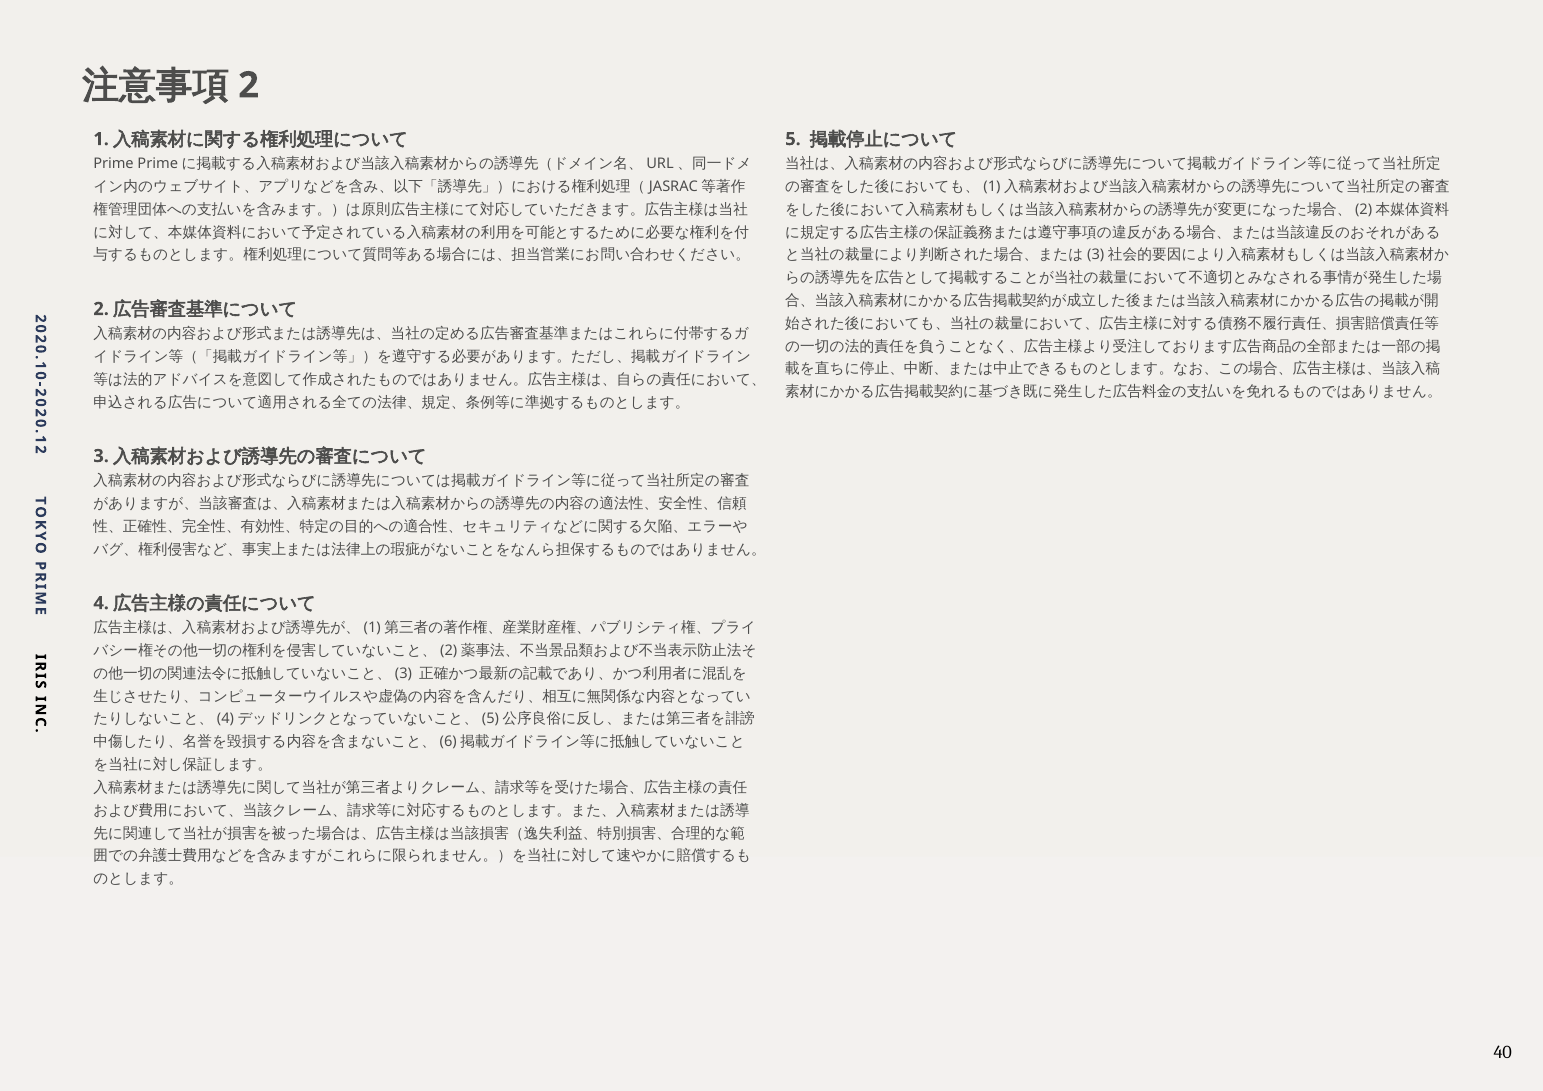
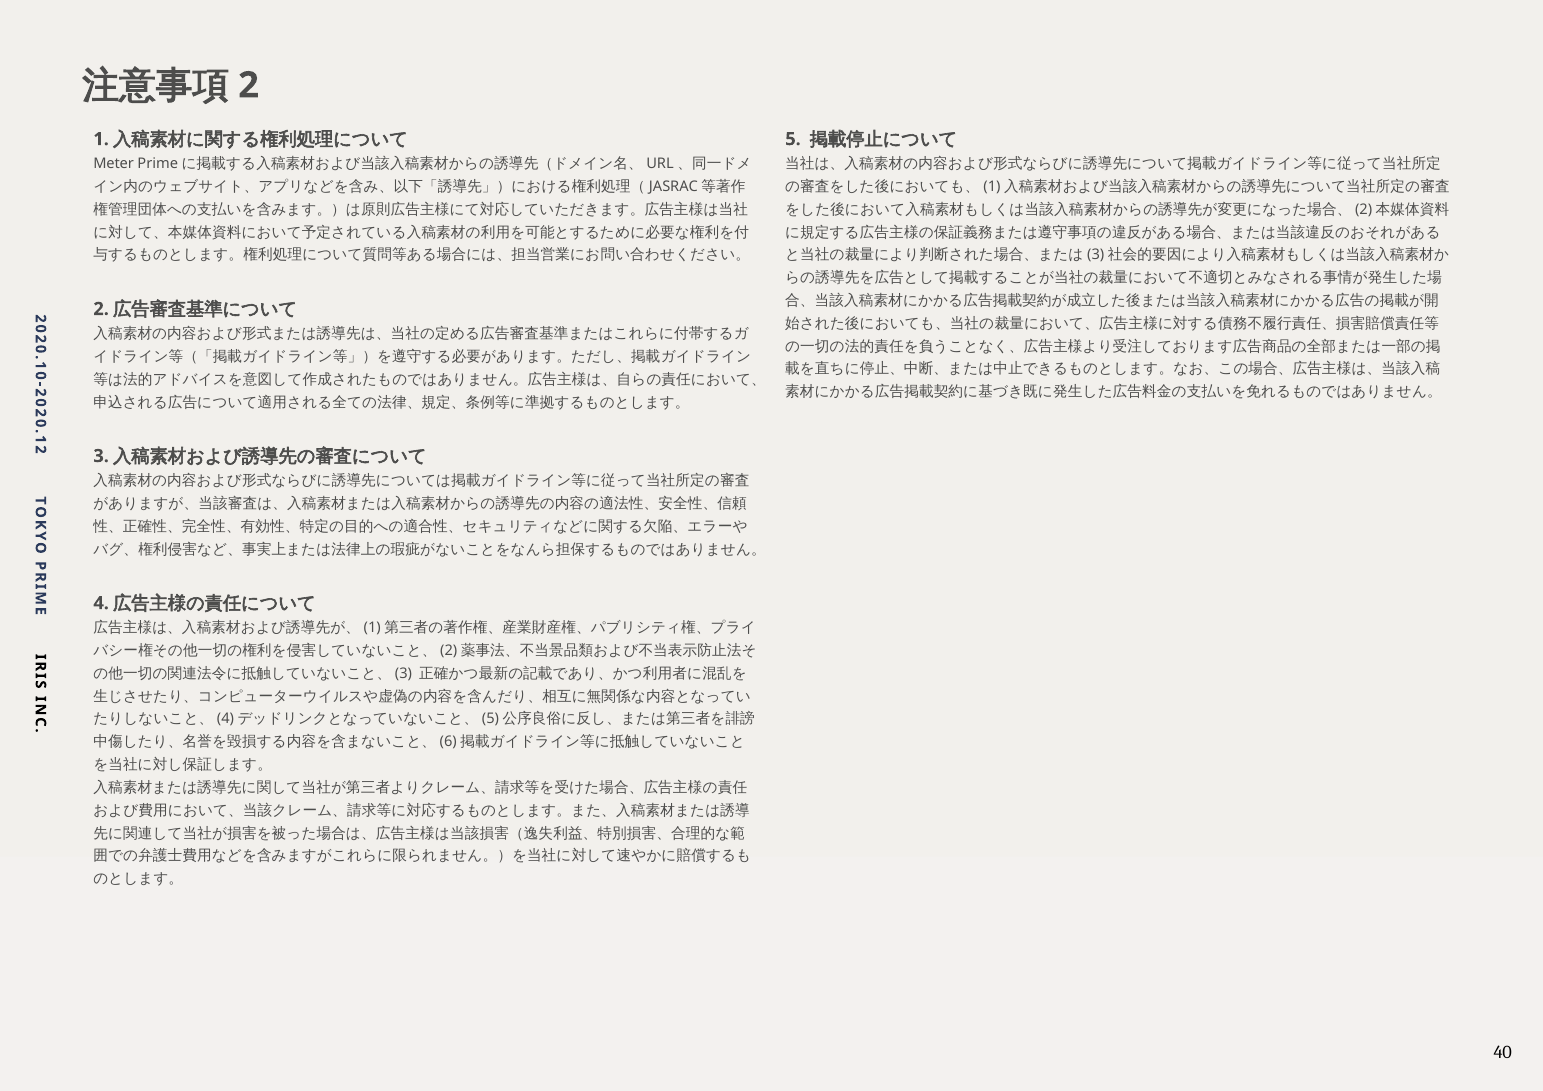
Prime: Prime -> Meter (114, 164)
